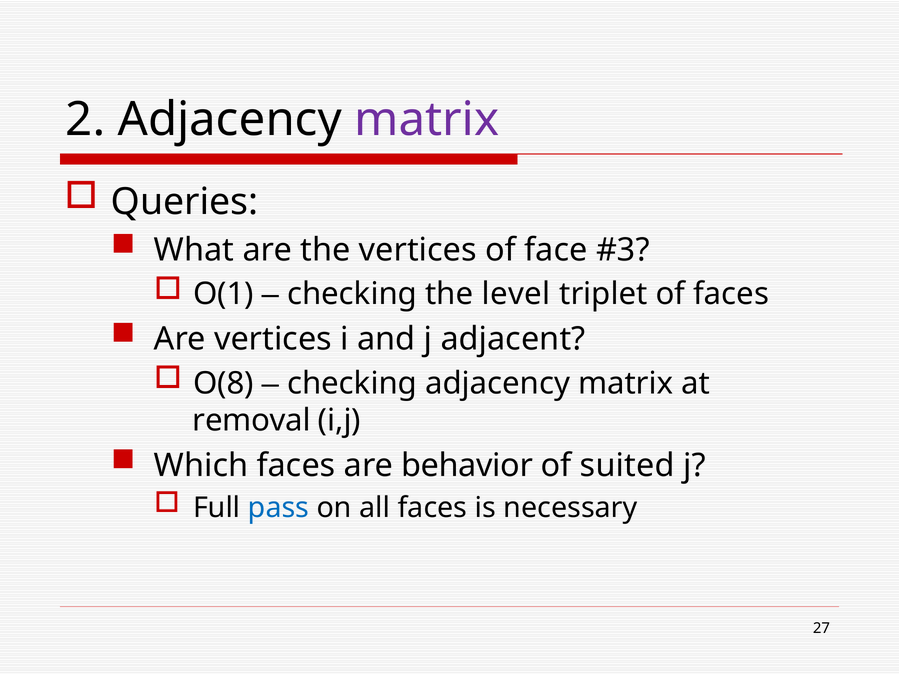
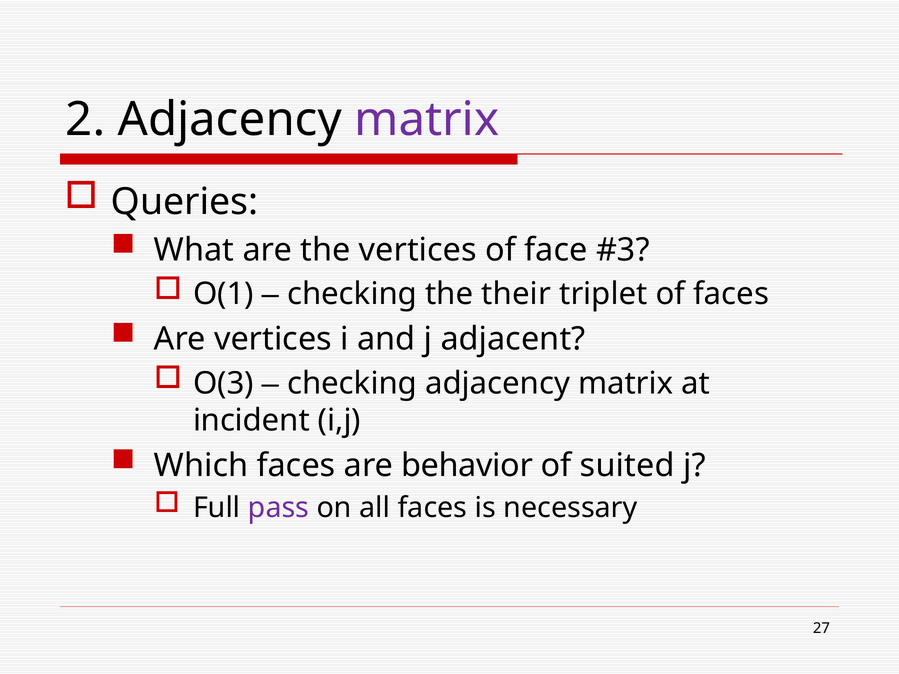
level: level -> their (516, 294)
O(8: O(8 -> O(3 (223, 383)
removal: removal -> incident (251, 421)
pass colour: blue -> purple (279, 508)
